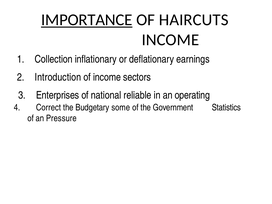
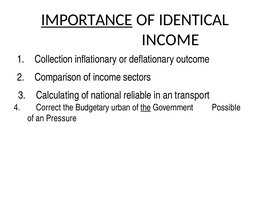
HAIRCUTS: HAIRCUTS -> IDENTICAL (194, 20)
earnings: earnings -> outcome (193, 59)
Introduction: Introduction -> Comparison (58, 77)
Enterprises: Enterprises -> Calculating (58, 95)
operating: operating -> transport (192, 95)
some: some -> urban (121, 107)
the underline: none -> present (146, 107)
Statistics: Statistics -> Possible (226, 107)
